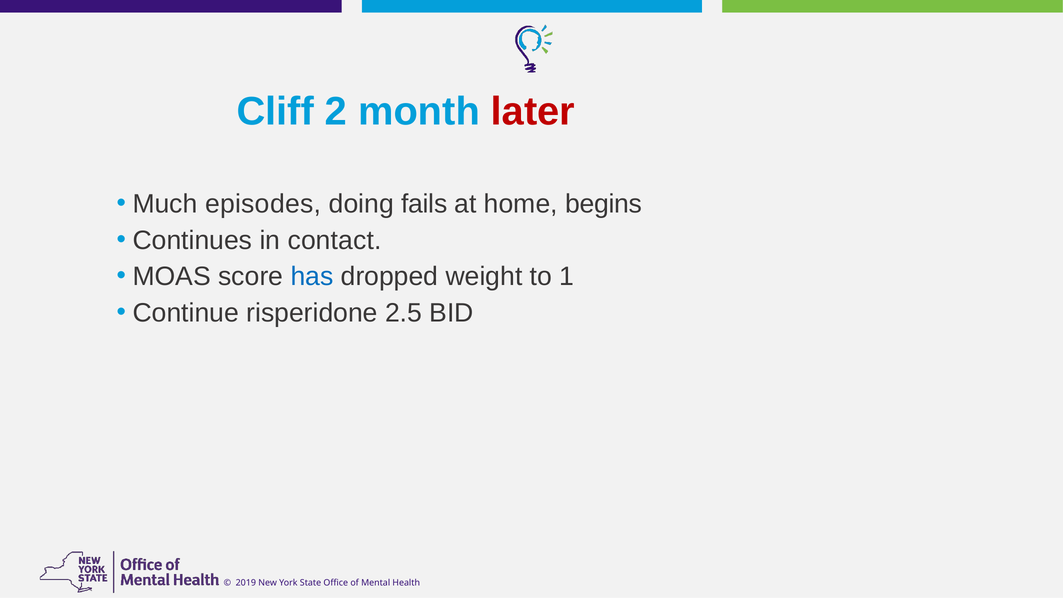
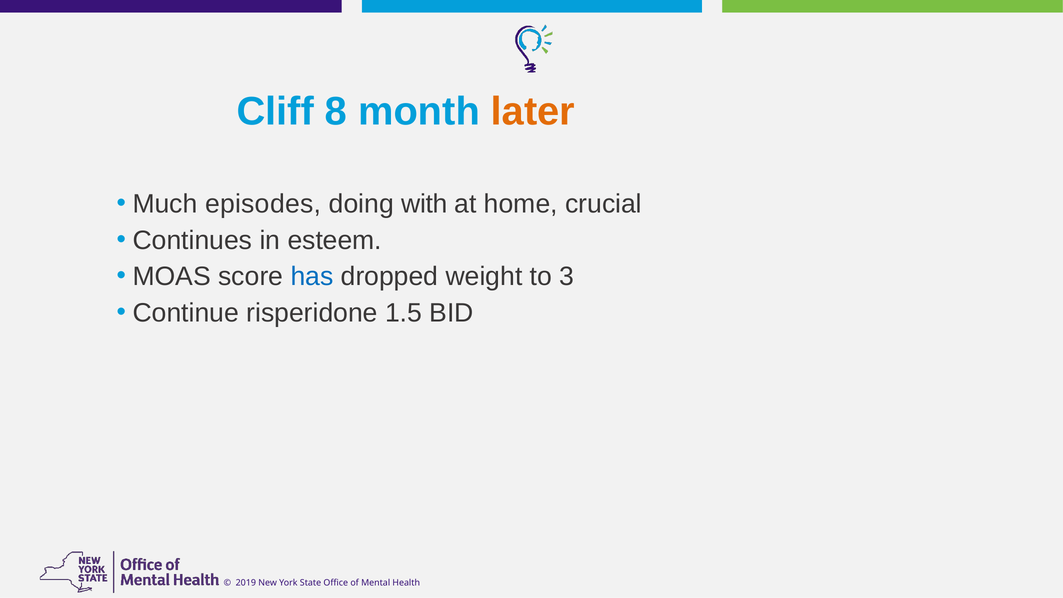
2: 2 -> 8 (336, 112)
later colour: red -> orange (533, 112)
fails: fails -> with (424, 204)
begins: begins -> crucial (604, 204)
contact: contact -> esteem (335, 240)
1: 1 -> 3 (567, 277)
2.5: 2.5 -> 1.5 (404, 313)
